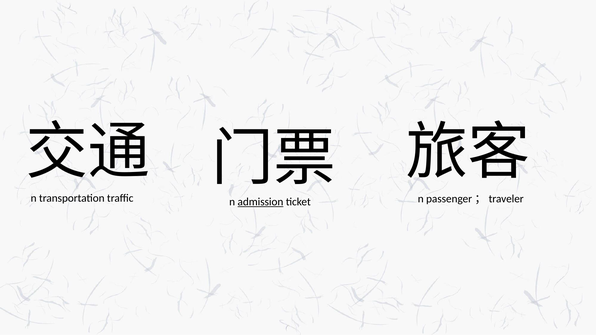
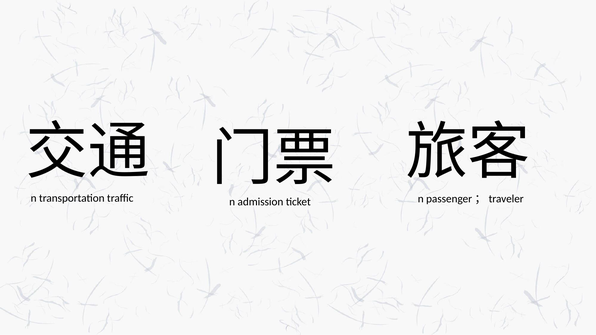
admission underline: present -> none (260, 202)
